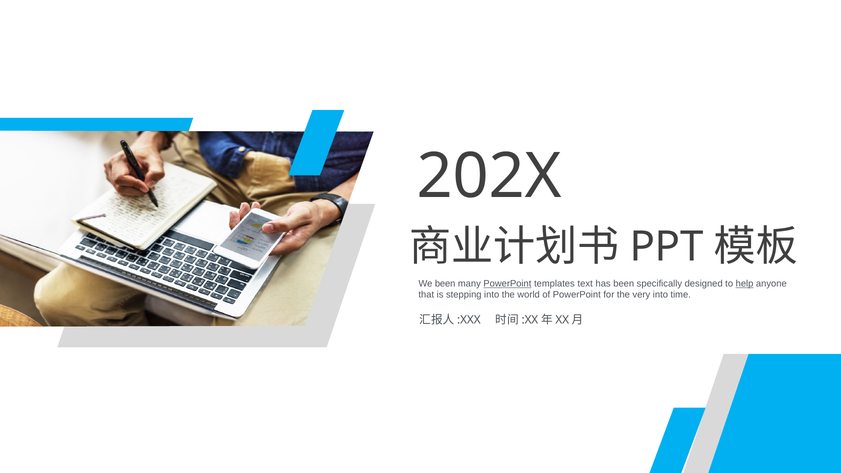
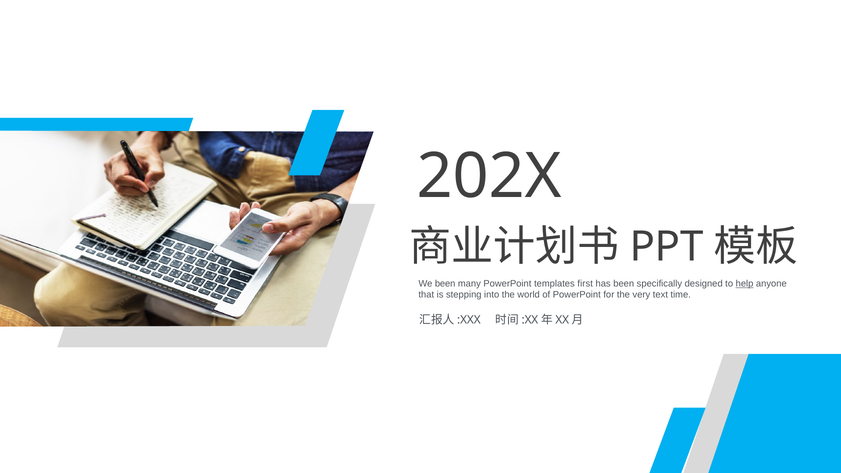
PowerPoint underline: present -> none (507, 284)
text: text -> first (585, 284)
very into: into -> text (660, 295)
